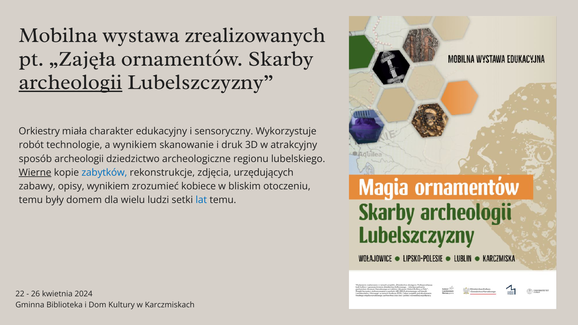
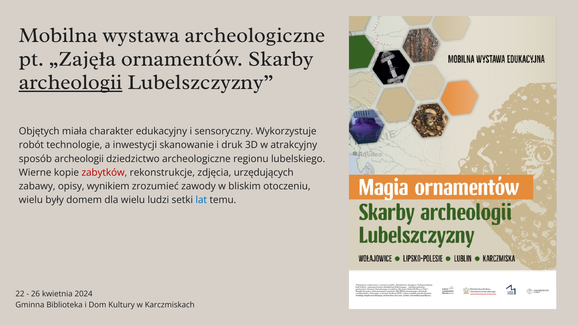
wystawa zrealizowanych: zrealizowanych -> archeologiczne (255, 35)
Orkiestry: Orkiestry -> Objętych (39, 131)
a wynikiem: wynikiem -> inwestycji (135, 145)
Wierne underline: present -> none (35, 173)
zabytków colour: blue -> red (104, 173)
kobiece: kobiece -> zawody (199, 186)
temu: temu -> wielu (31, 200)
